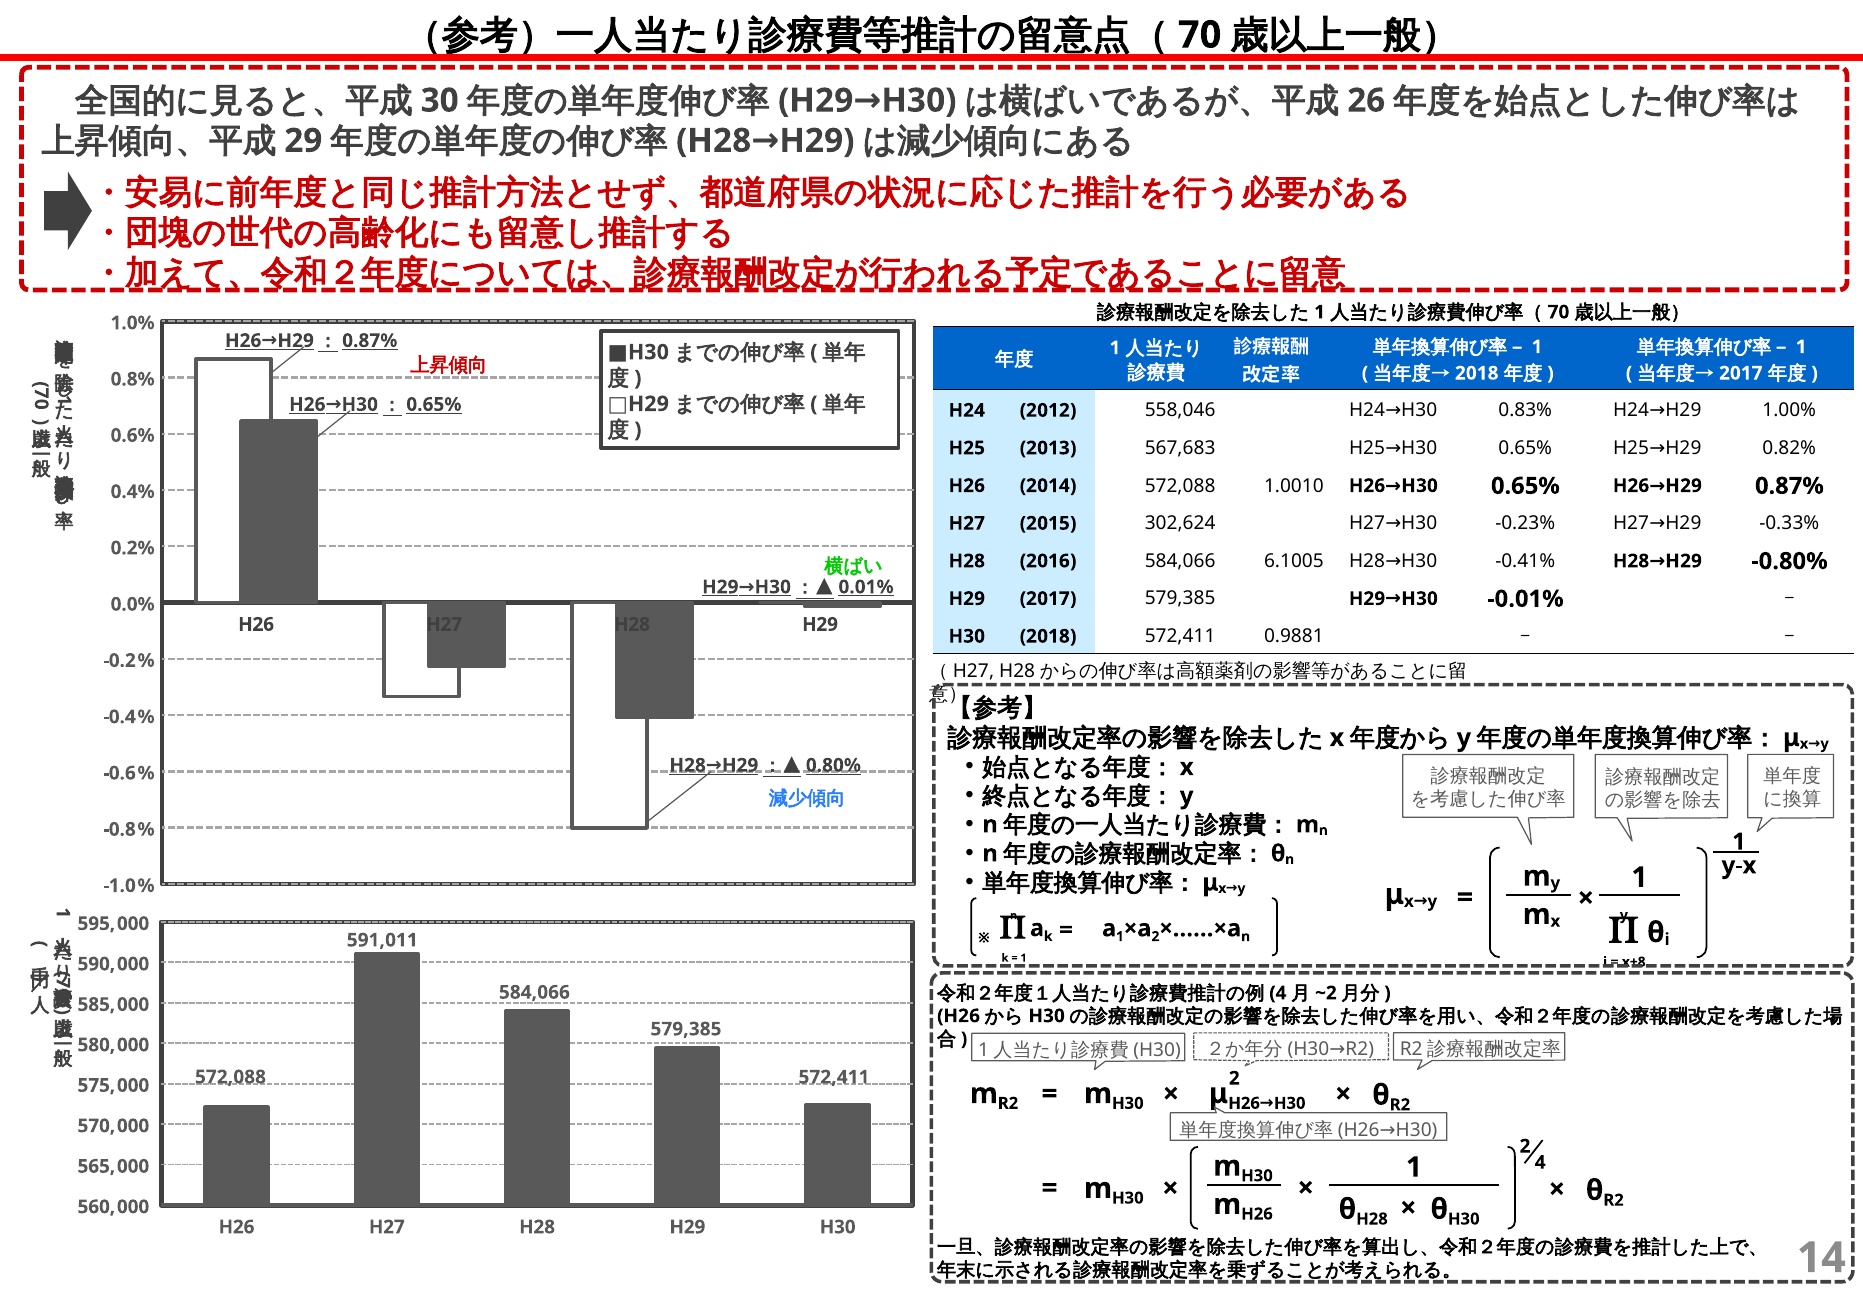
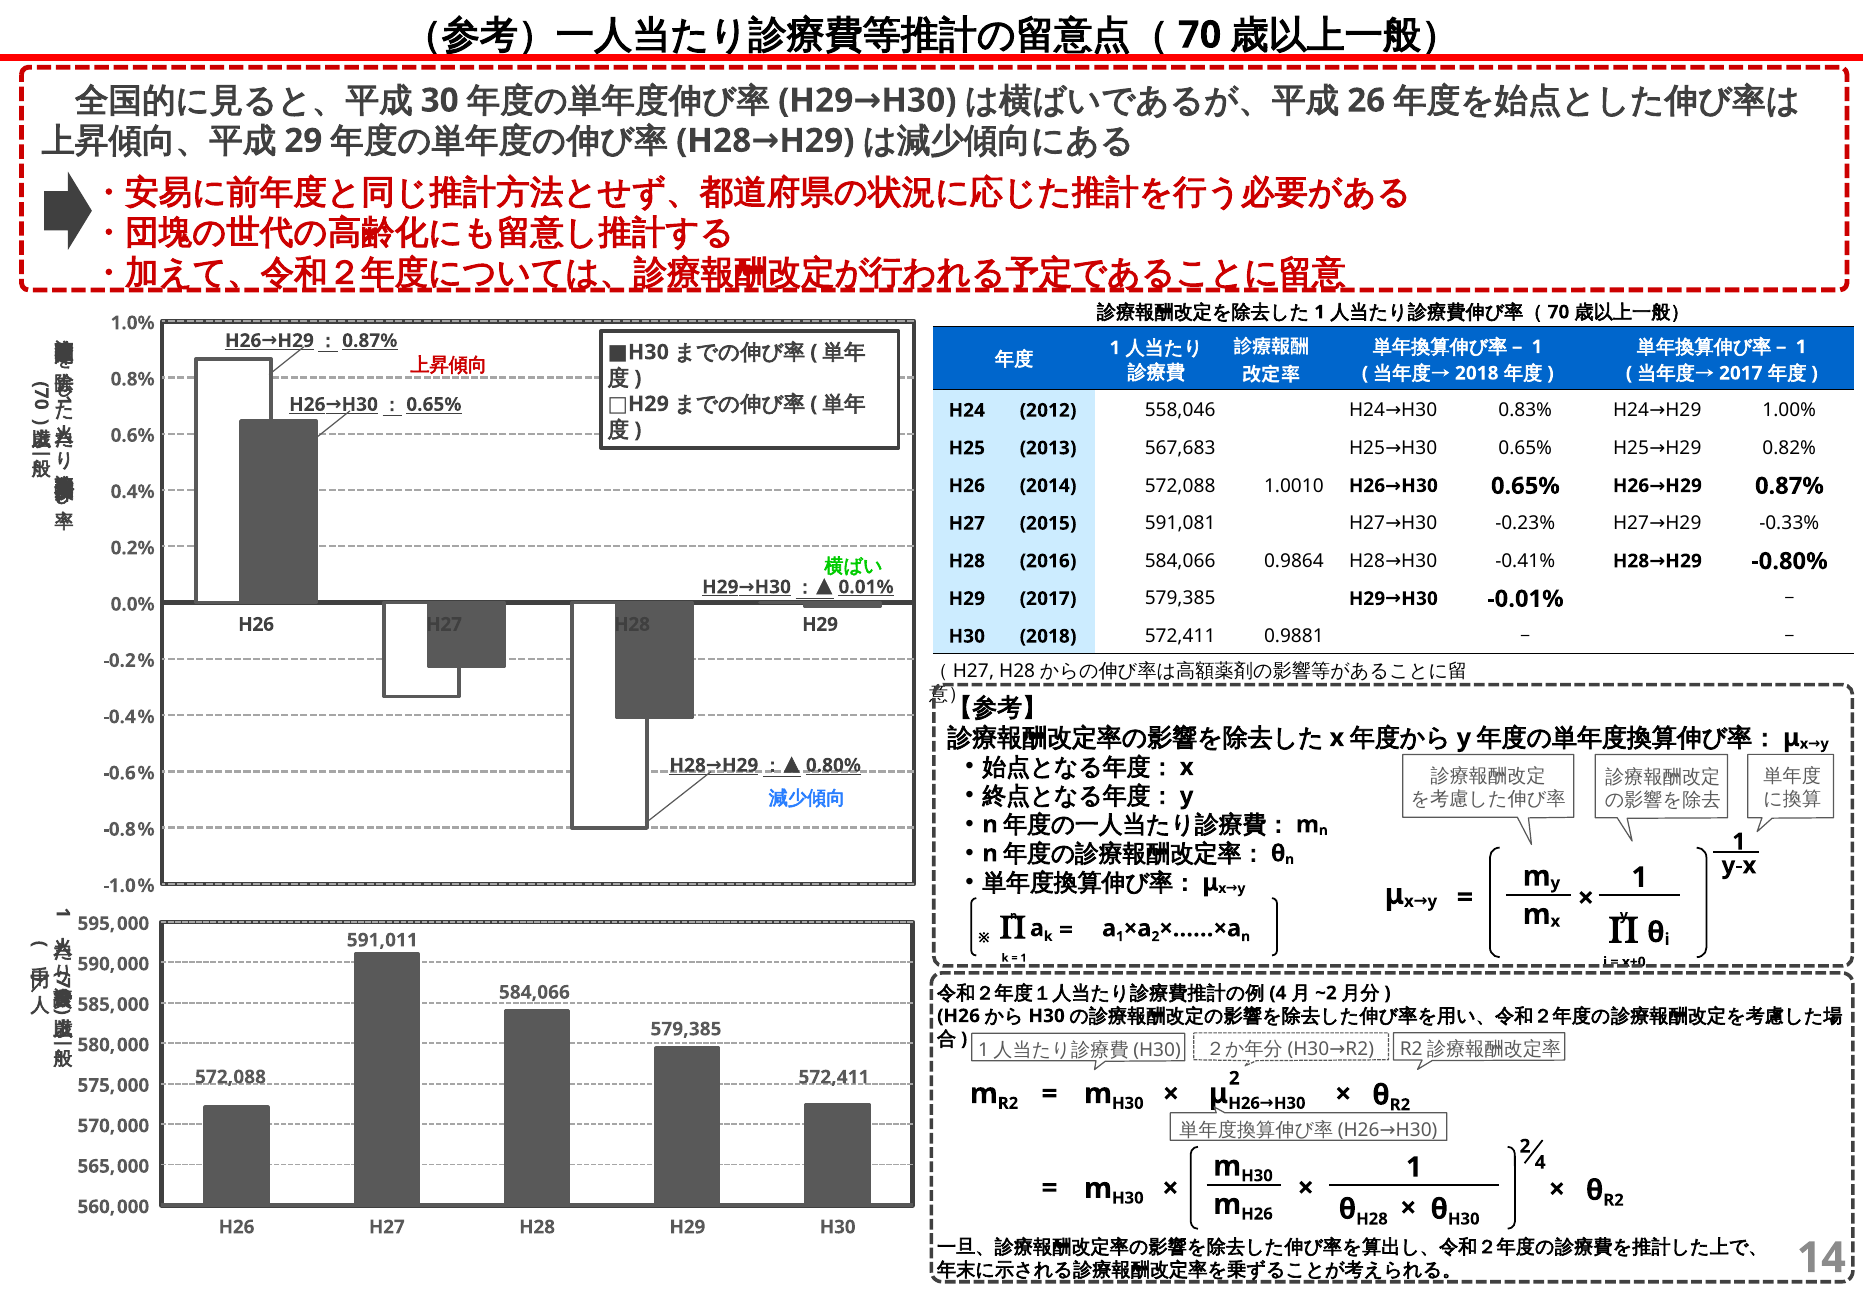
302,624: 302,624 -> 591,081 (1180, 523)
6.1005: 6.1005 -> 0.9864 (1294, 561)
x+8: x+8 -> x+0 (1634, 962)
